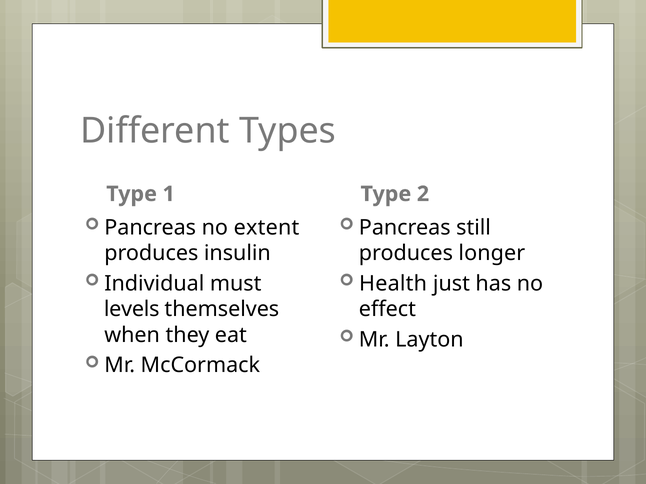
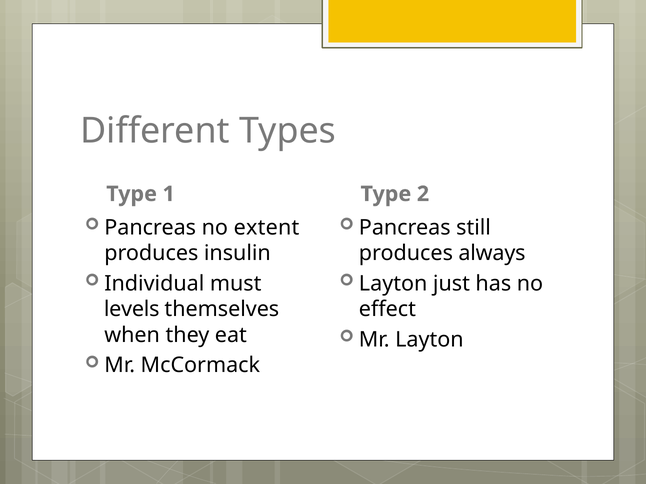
longer: longer -> always (492, 254)
Health: Health -> Layton (393, 284)
